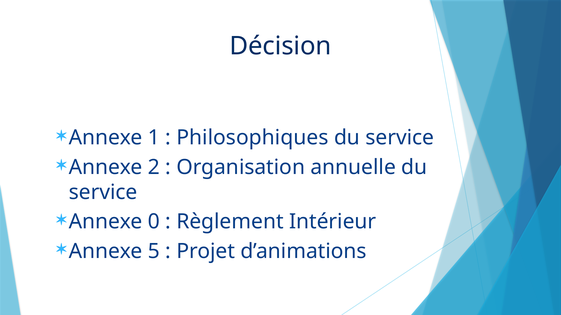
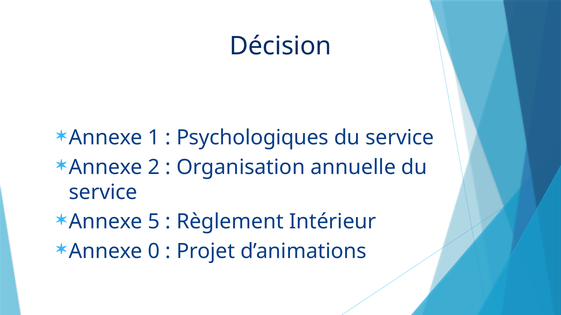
Philosophiques: Philosophiques -> Psychologiques (253, 138)
0: 0 -> 5 (154, 222)
5: 5 -> 0 (154, 252)
